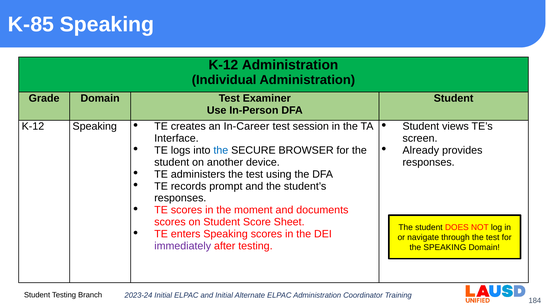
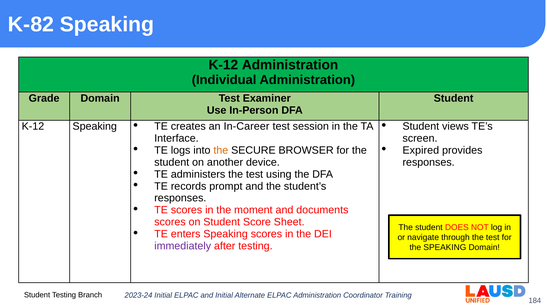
K-85: K-85 -> K-82 (31, 25)
the colour: blue -> orange (221, 150)
Already: Already -> Expired (421, 150)
